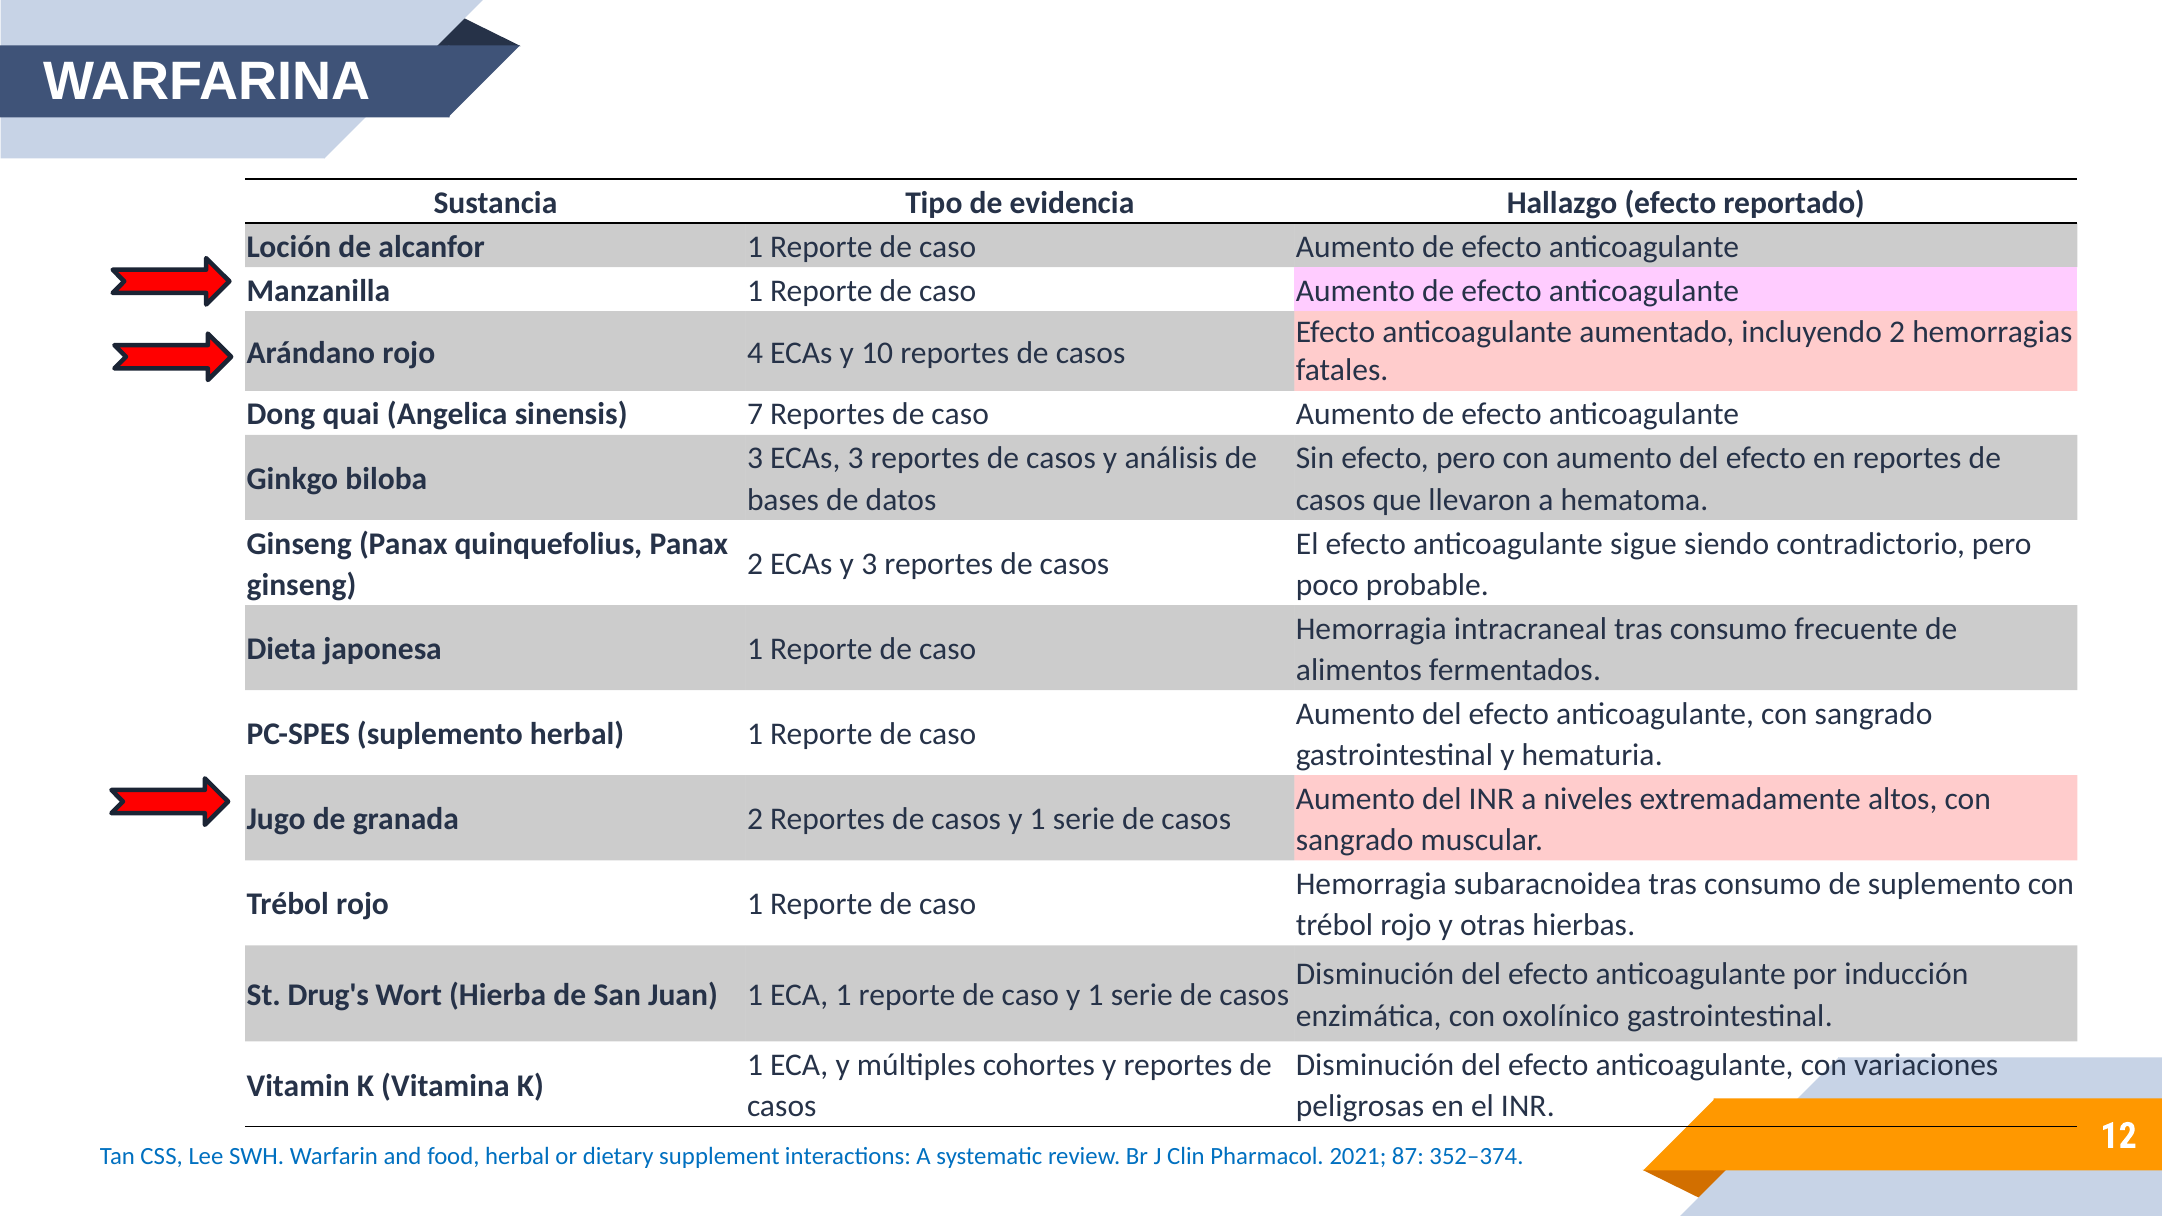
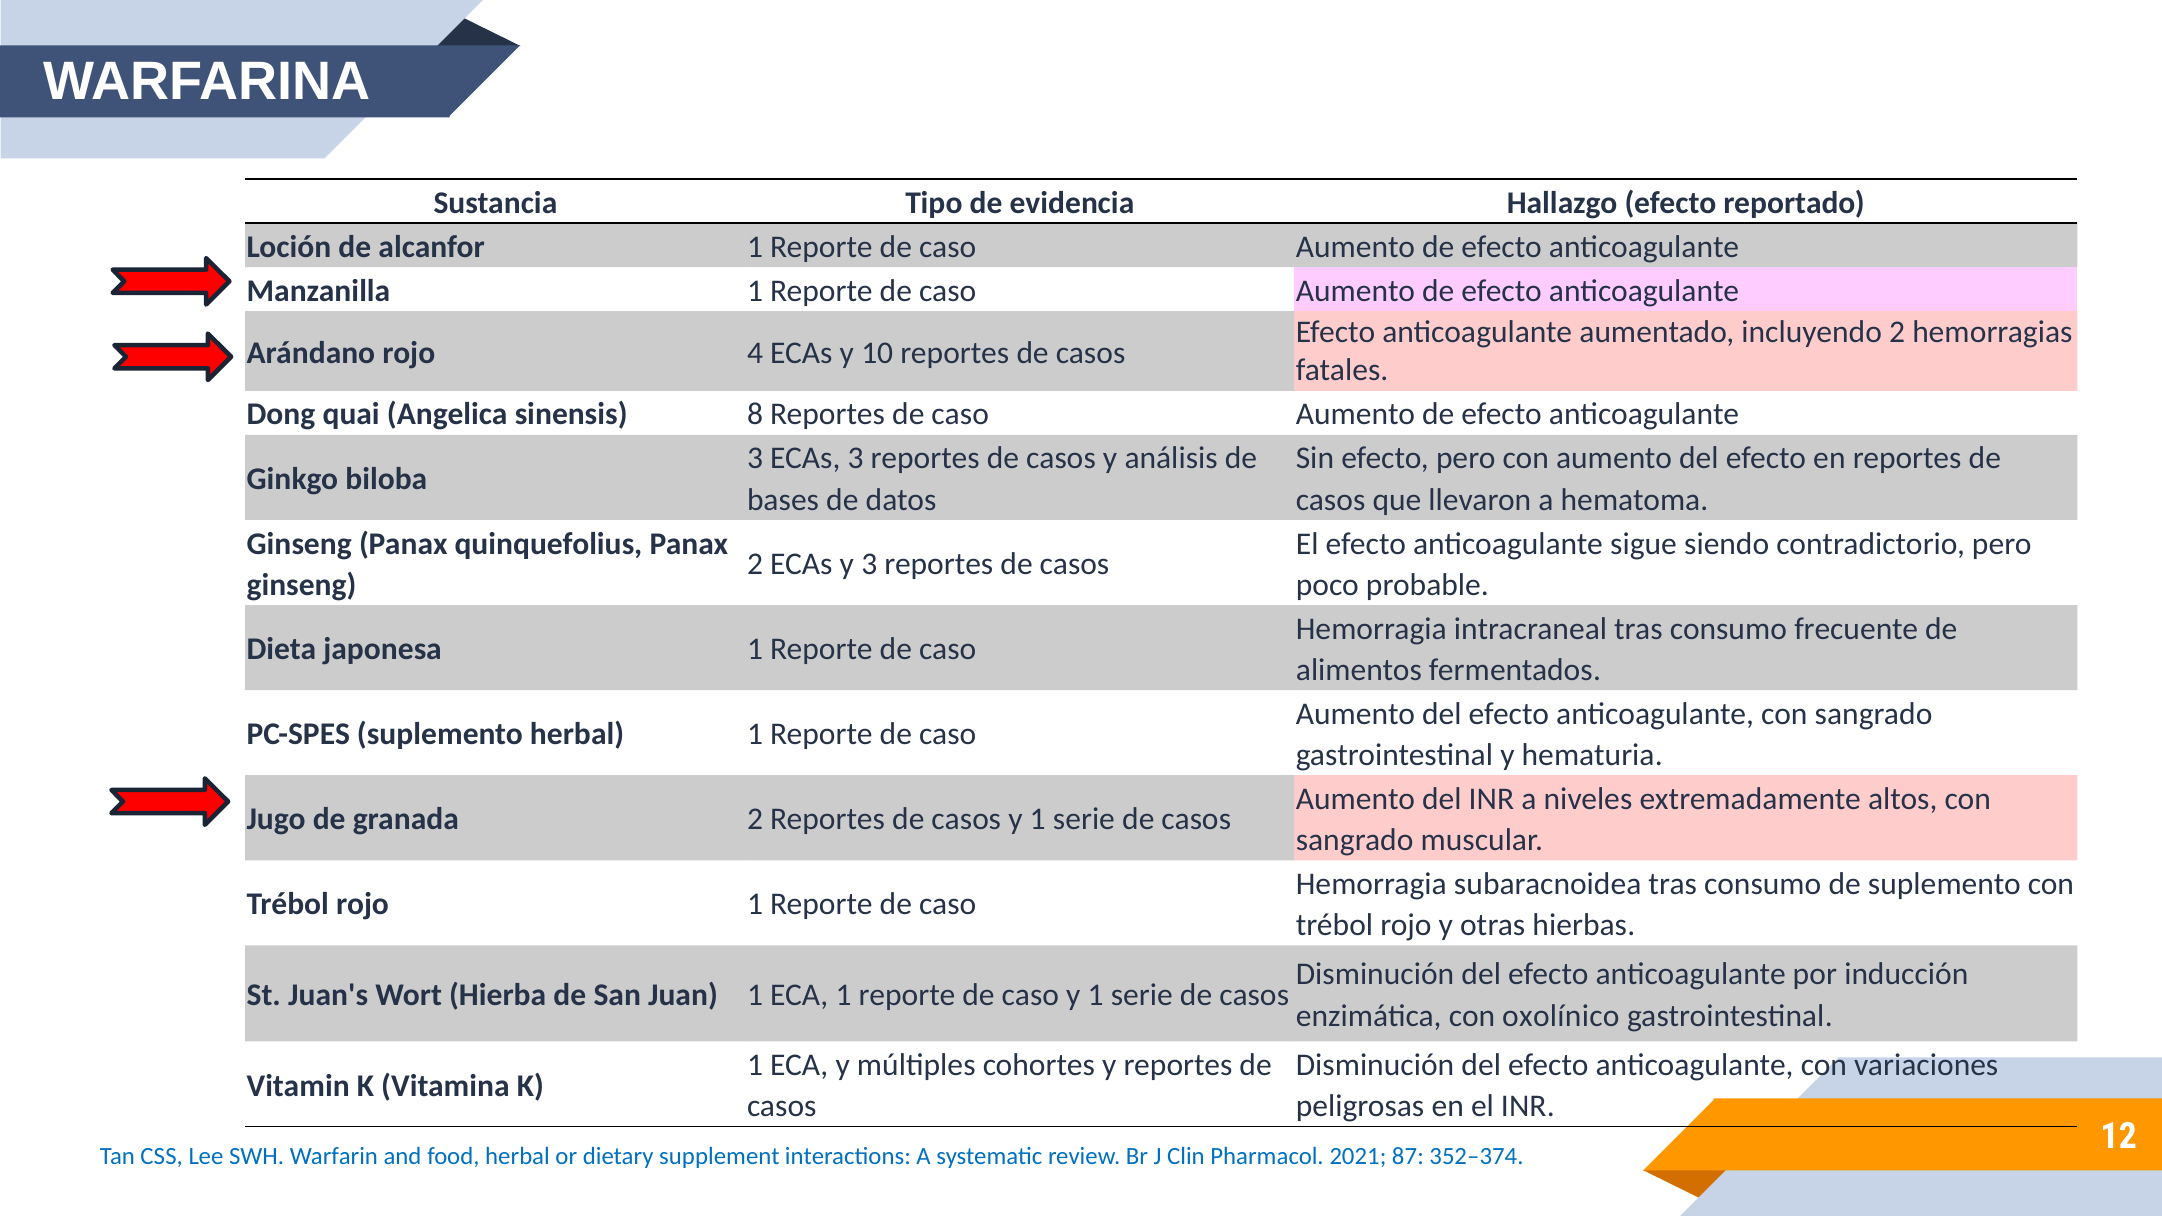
7: 7 -> 8 (755, 415)
Drug's: Drug's -> Juan's (328, 995)
